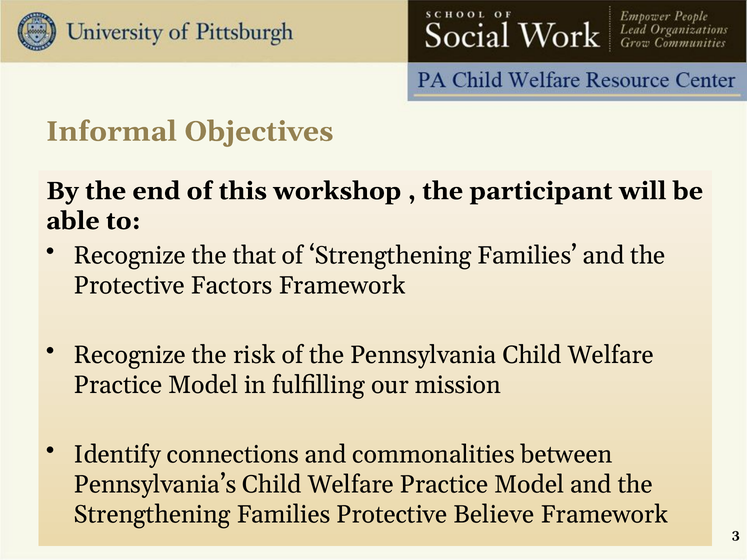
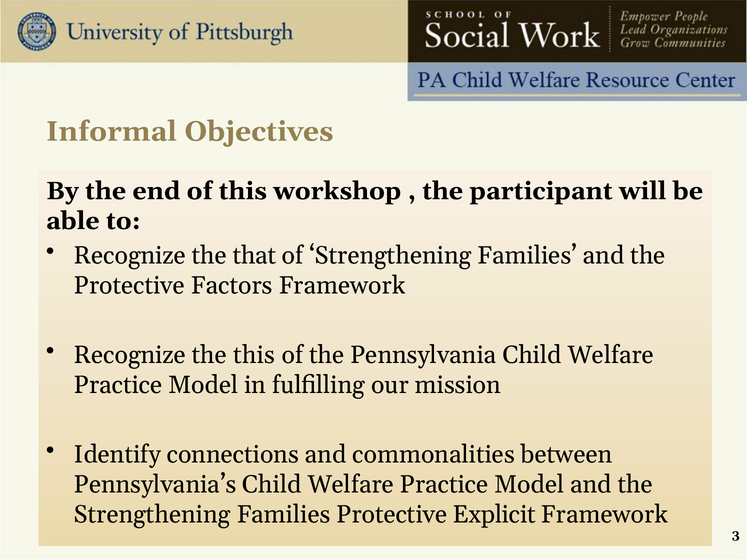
the risk: risk -> this (254, 355)
Believe: Believe -> Explicit (494, 515)
